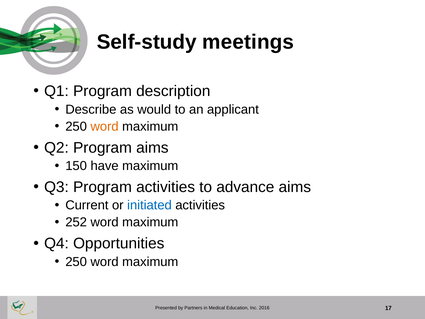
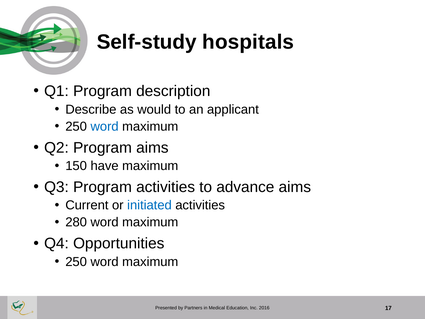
meetings: meetings -> hospitals (248, 42)
word colour: orange -> blue (105, 126)
252: 252 -> 280 (76, 222)
